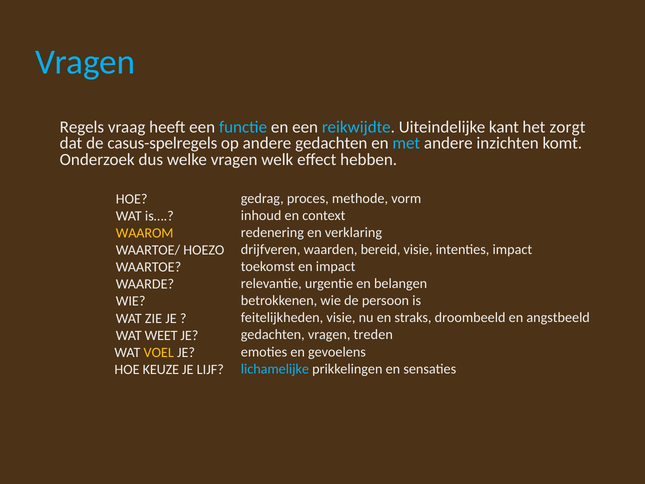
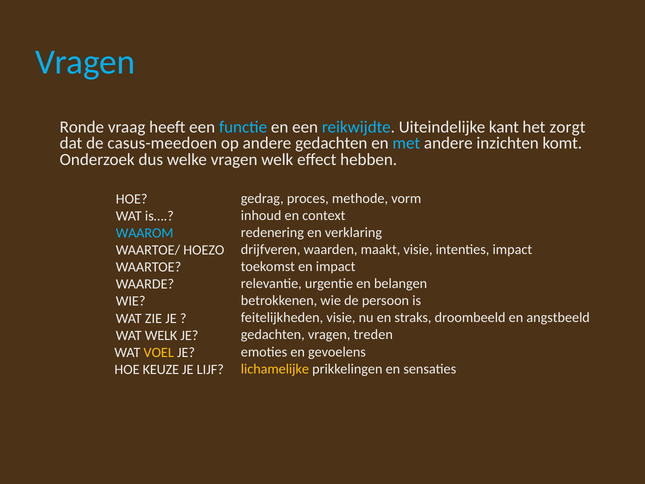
Regels: Regels -> Ronde (82, 127)
casus-spelregels: casus-spelregels -> casus-meedoen (162, 143)
WAAROM colour: yellow -> light blue (145, 233)
bereid: bereid -> maakt (381, 250)
WAT WEET: WEET -> WELK (161, 335)
lichamelijke colour: light blue -> yellow (275, 369)
